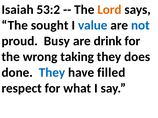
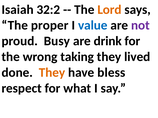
53:2: 53:2 -> 32:2 (48, 10)
sought: sought -> proper (50, 25)
not colour: blue -> purple (140, 25)
does: does -> lived (137, 57)
They colour: blue -> orange (52, 73)
filled: filled -> bless (111, 73)
